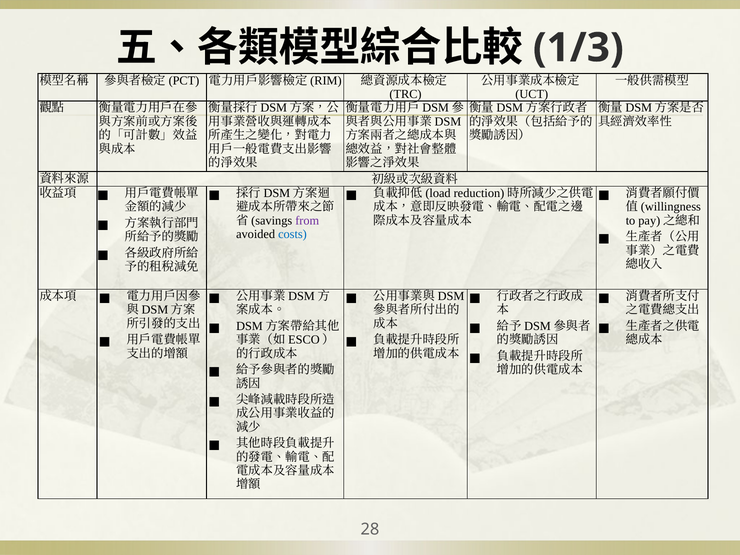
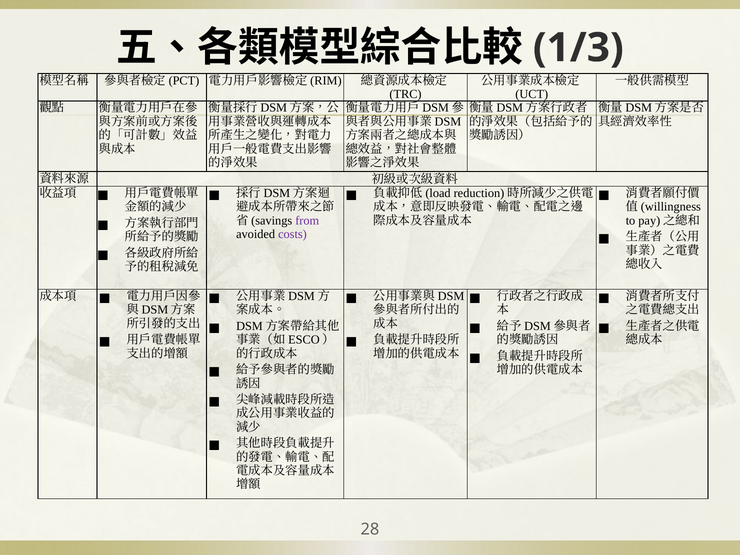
costs colour: blue -> purple (292, 234)
